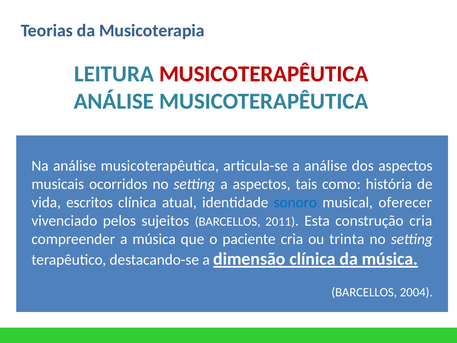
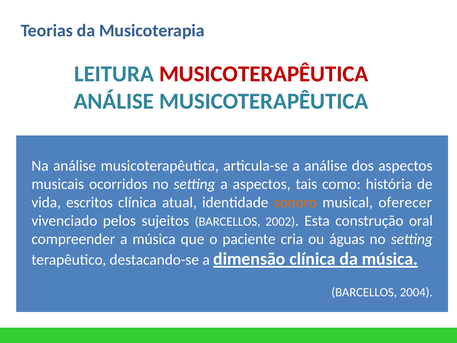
sonoro colour: blue -> orange (295, 202)
2011: 2011 -> 2002 (280, 222)
construção cria: cria -> oral (421, 221)
trinta: trinta -> águas (347, 239)
